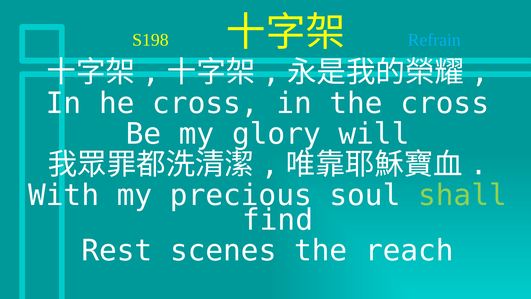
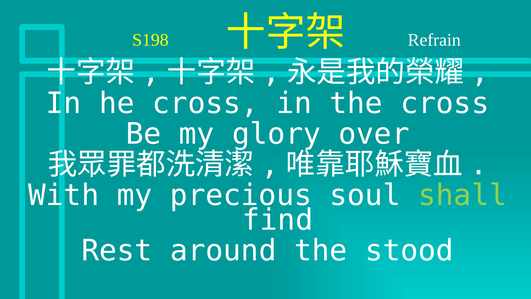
Refrain colour: light blue -> white (434, 40)
will: will -> over (374, 134)
scenes: scenes -> around (223, 251)
reach: reach -> stood (409, 251)
